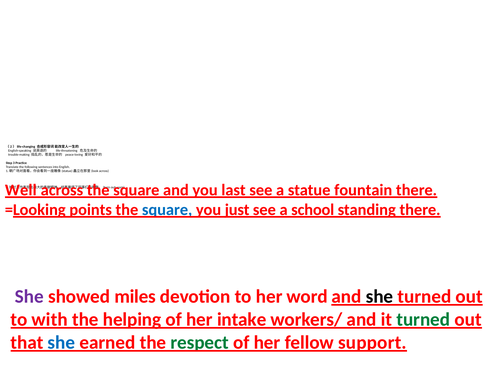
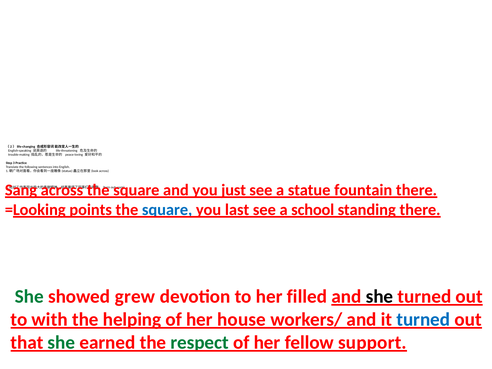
Well: Well -> Sang (21, 190)
last: last -> just (234, 190)
just: just -> last (237, 210)
She colour: purple -> green (29, 297)
miles: miles -> grew (135, 297)
word: word -> filled (307, 297)
intake: intake -> house (242, 320)
turned colour: green -> blue (423, 320)
she colour: blue -> green (61, 343)
